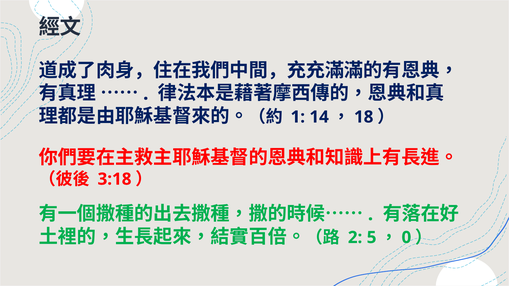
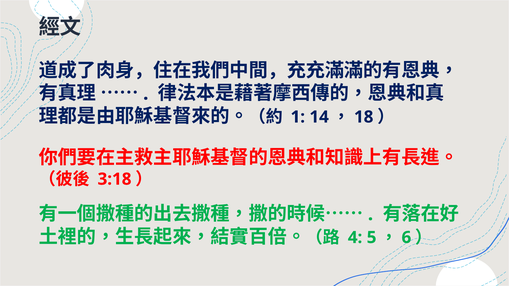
2: 2 -> 4 (355, 238)
0: 0 -> 6 (406, 238)
